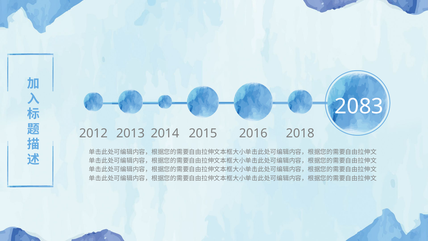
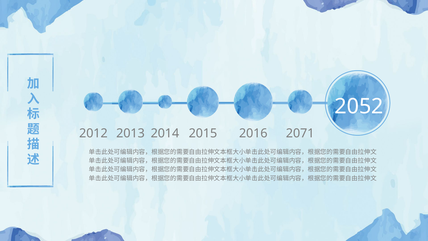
2083: 2083 -> 2052 (359, 106)
2018: 2018 -> 2071 (300, 133)
